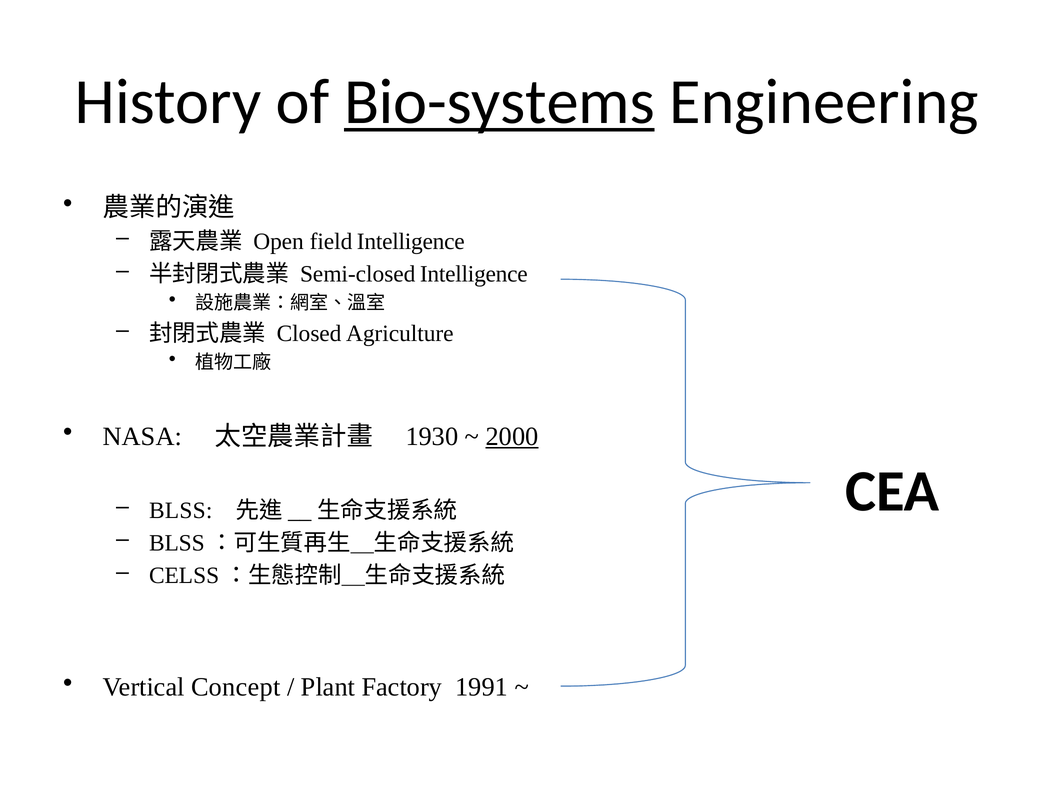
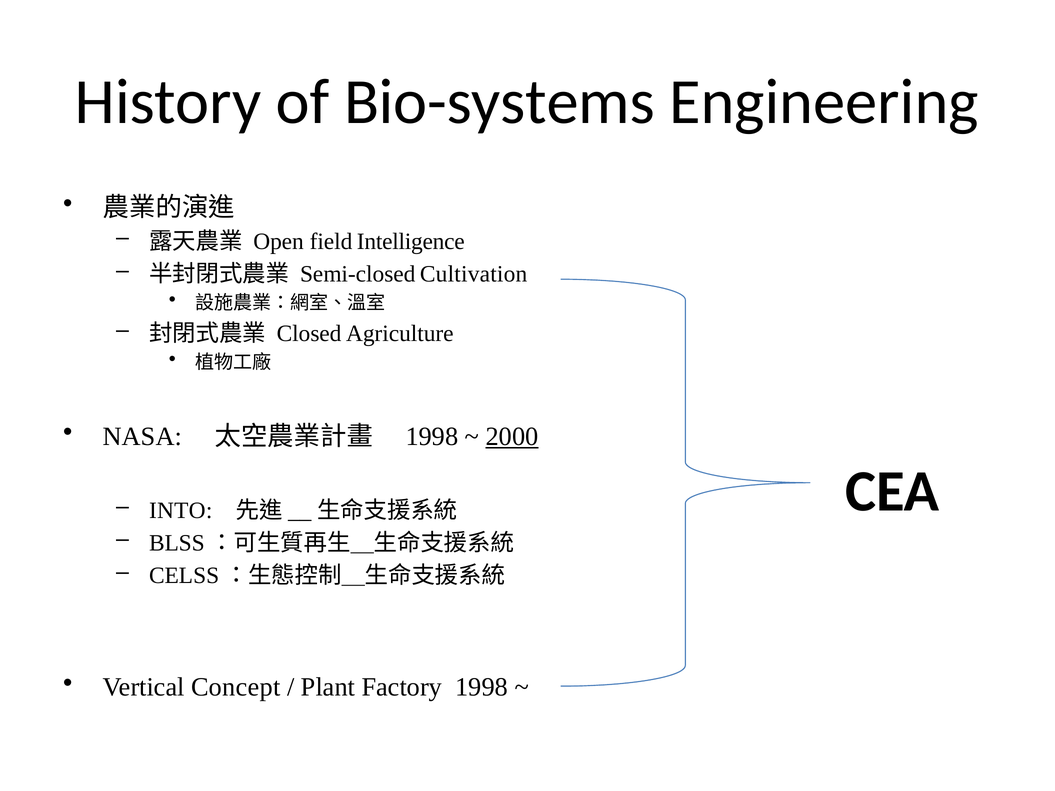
Bio-systems underline: present -> none (499, 102)
Semi-closed Intelligence: Intelligence -> Cultivation (474, 274)
1930: 1930 -> 1998 (432, 436)
BLSS: BLSS -> INTO (181, 510)
Factory 1991: 1991 -> 1998 (482, 687)
